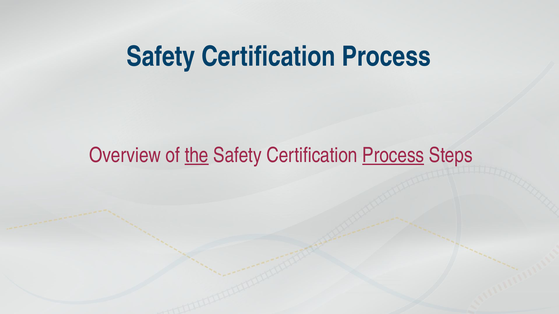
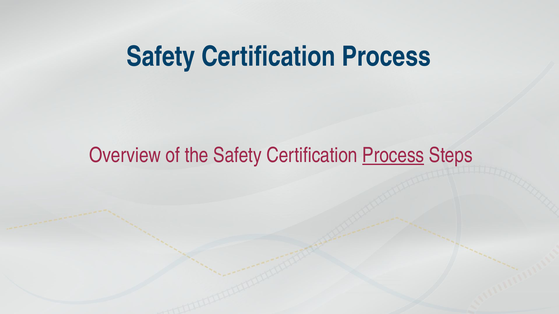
the underline: present -> none (197, 155)
